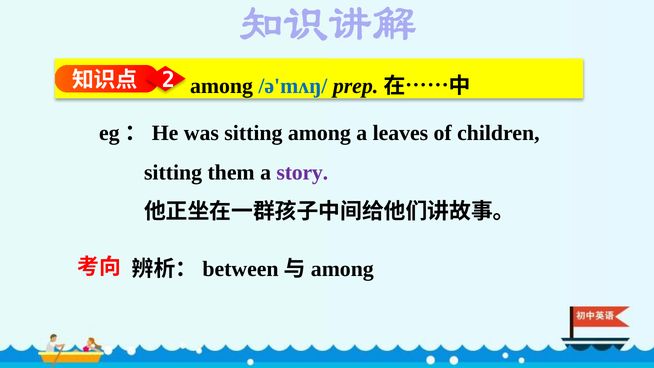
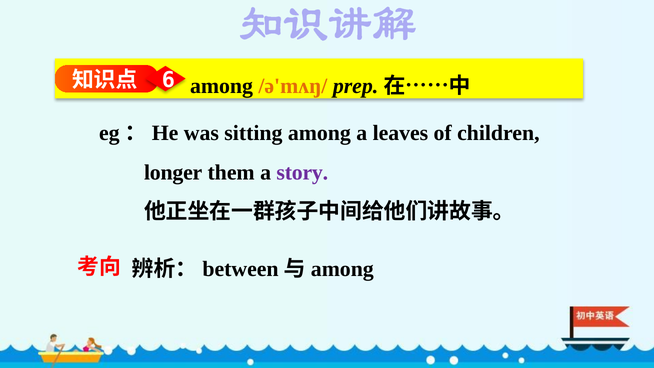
2: 2 -> 6 (168, 80)
/ə'mʌŋ/ colour: blue -> orange (293, 86)
sitting: sitting -> longer (173, 172)
